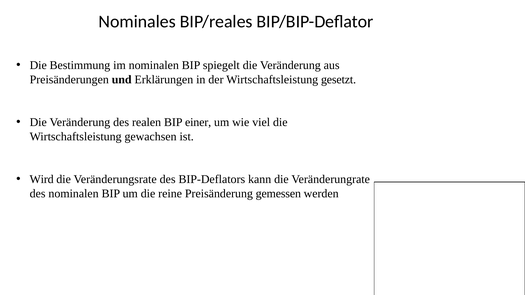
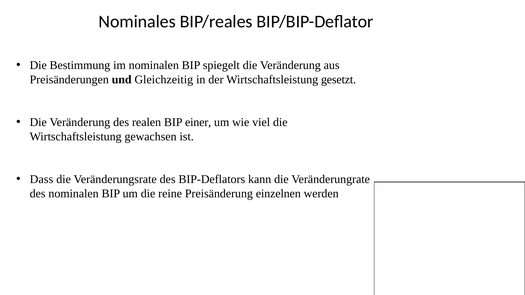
Erklärungen: Erklärungen -> Gleichzeitig (164, 80)
Wird: Wird -> Dass (41, 180)
gemessen: gemessen -> einzelnen (278, 194)
